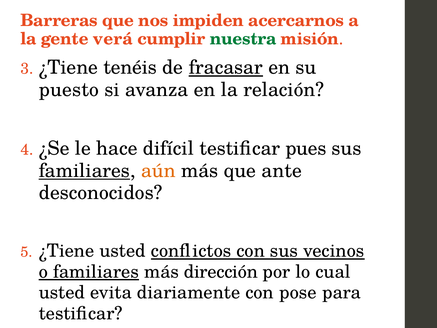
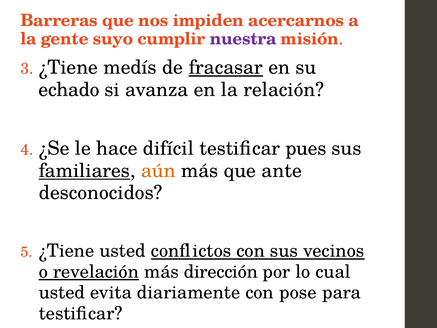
verá: verá -> suyo (113, 39)
nuestra colour: green -> purple (243, 39)
tenéis: tenéis -> medís (130, 67)
puesto: puesto -> echado (69, 90)
o familiares: familiares -> revelación (96, 272)
